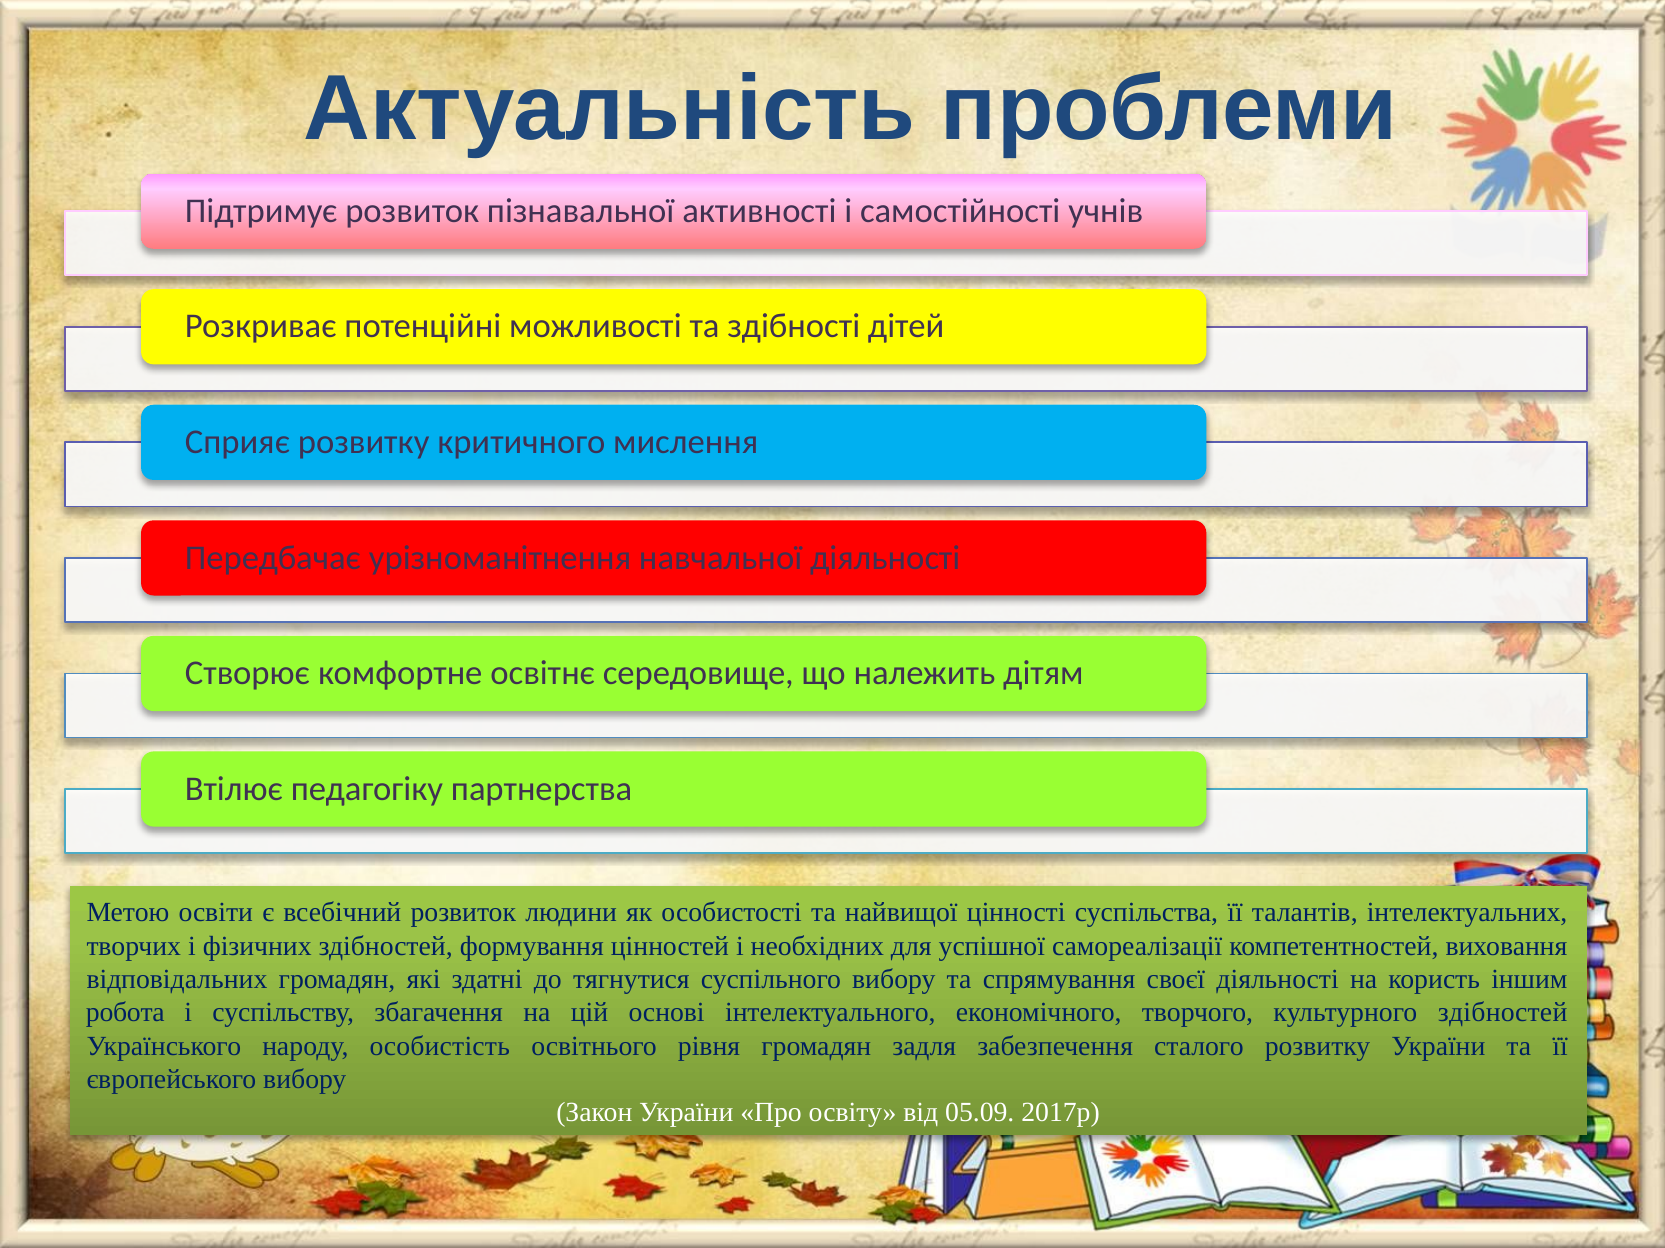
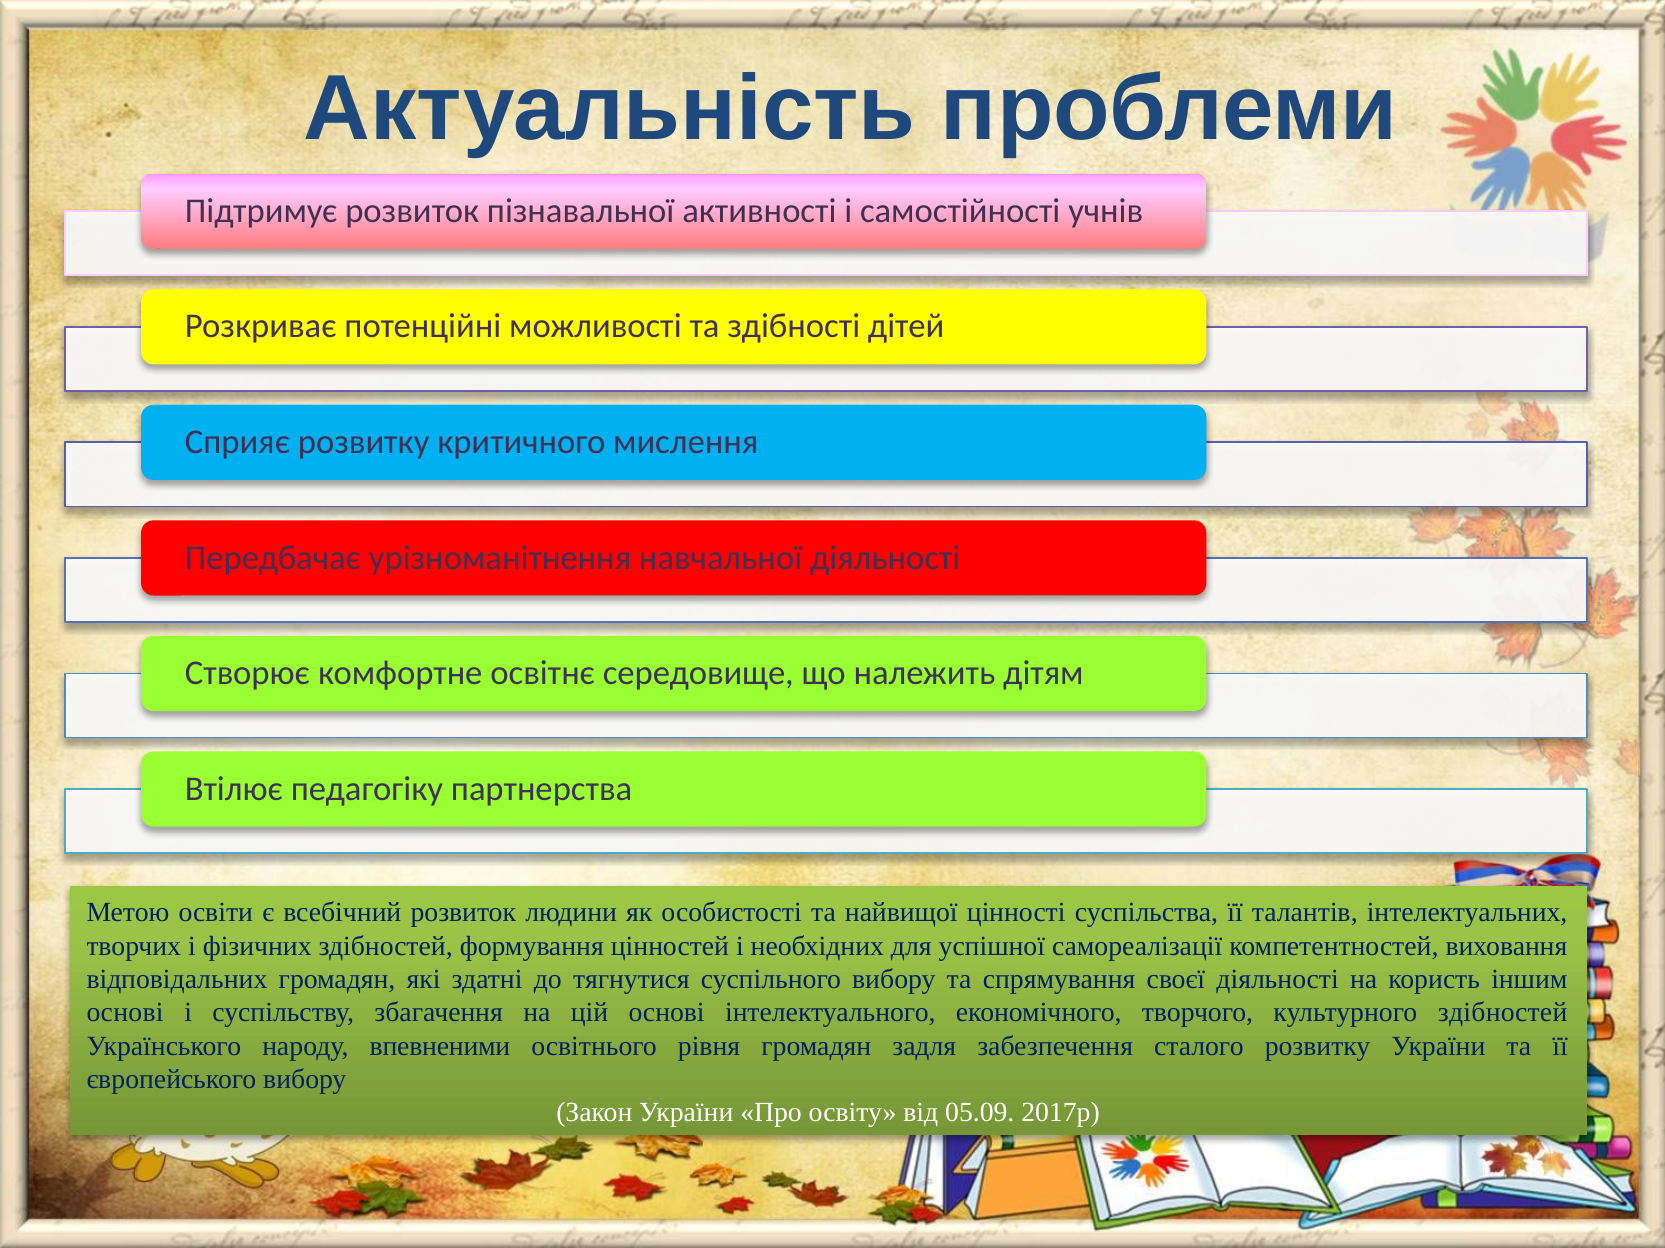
робота: робота -> основі (125, 1013)
особистість: особистість -> впевненими (440, 1046)
